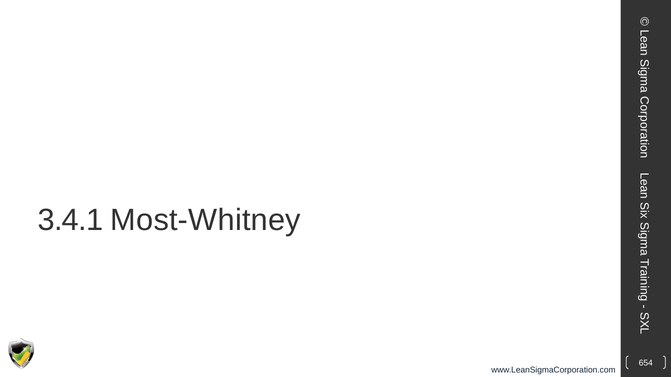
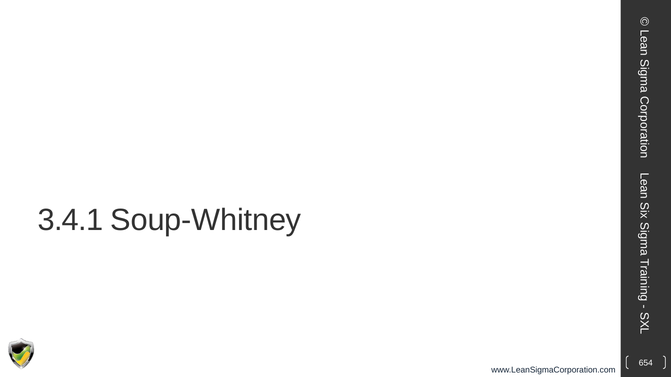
Most-Whitney: Most-Whitney -> Soup-Whitney (206, 220)
